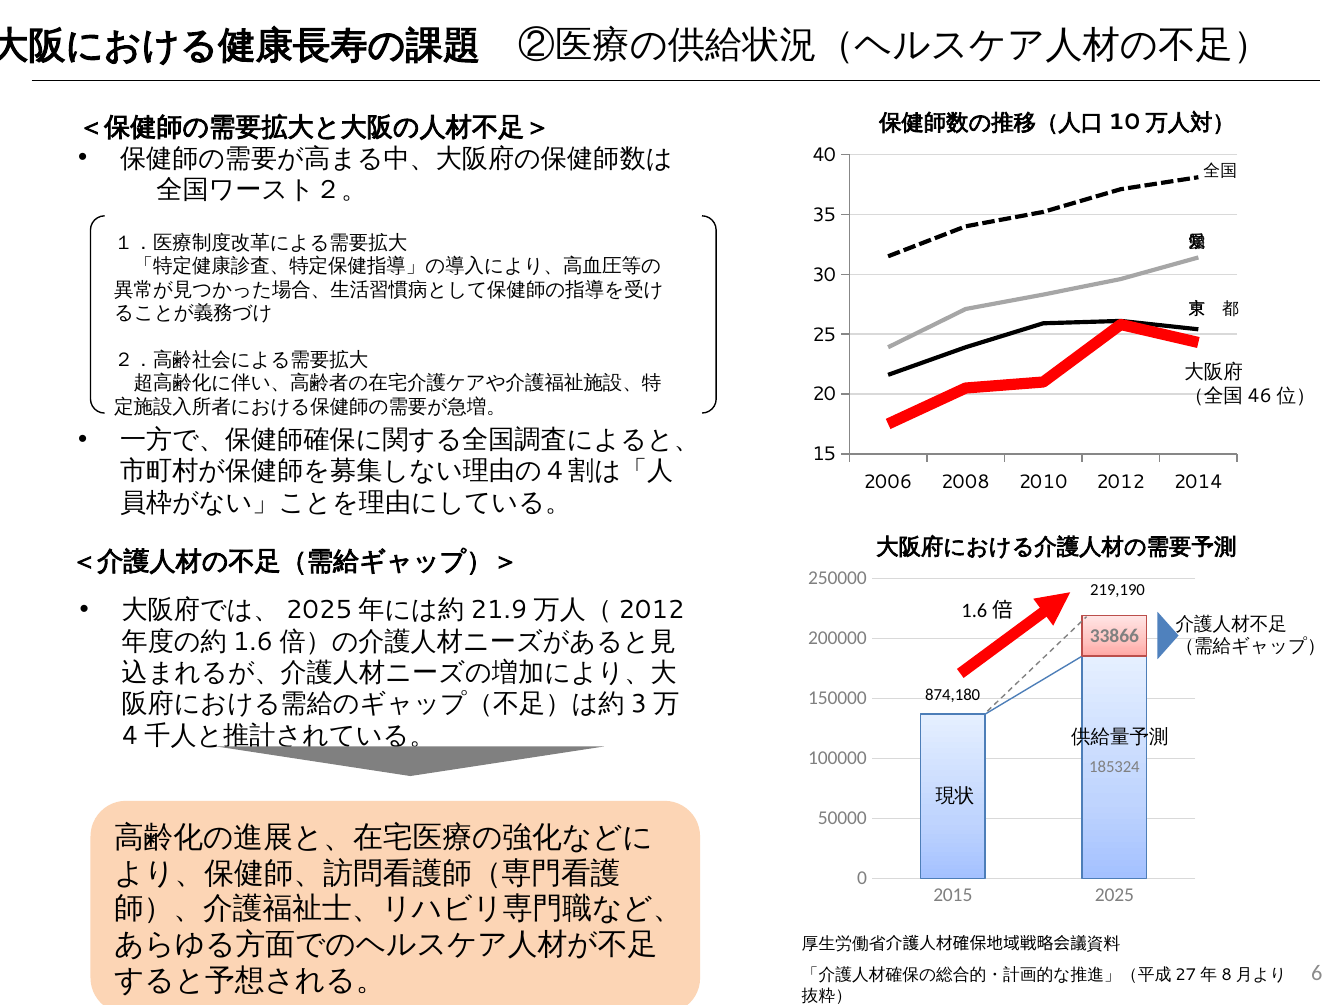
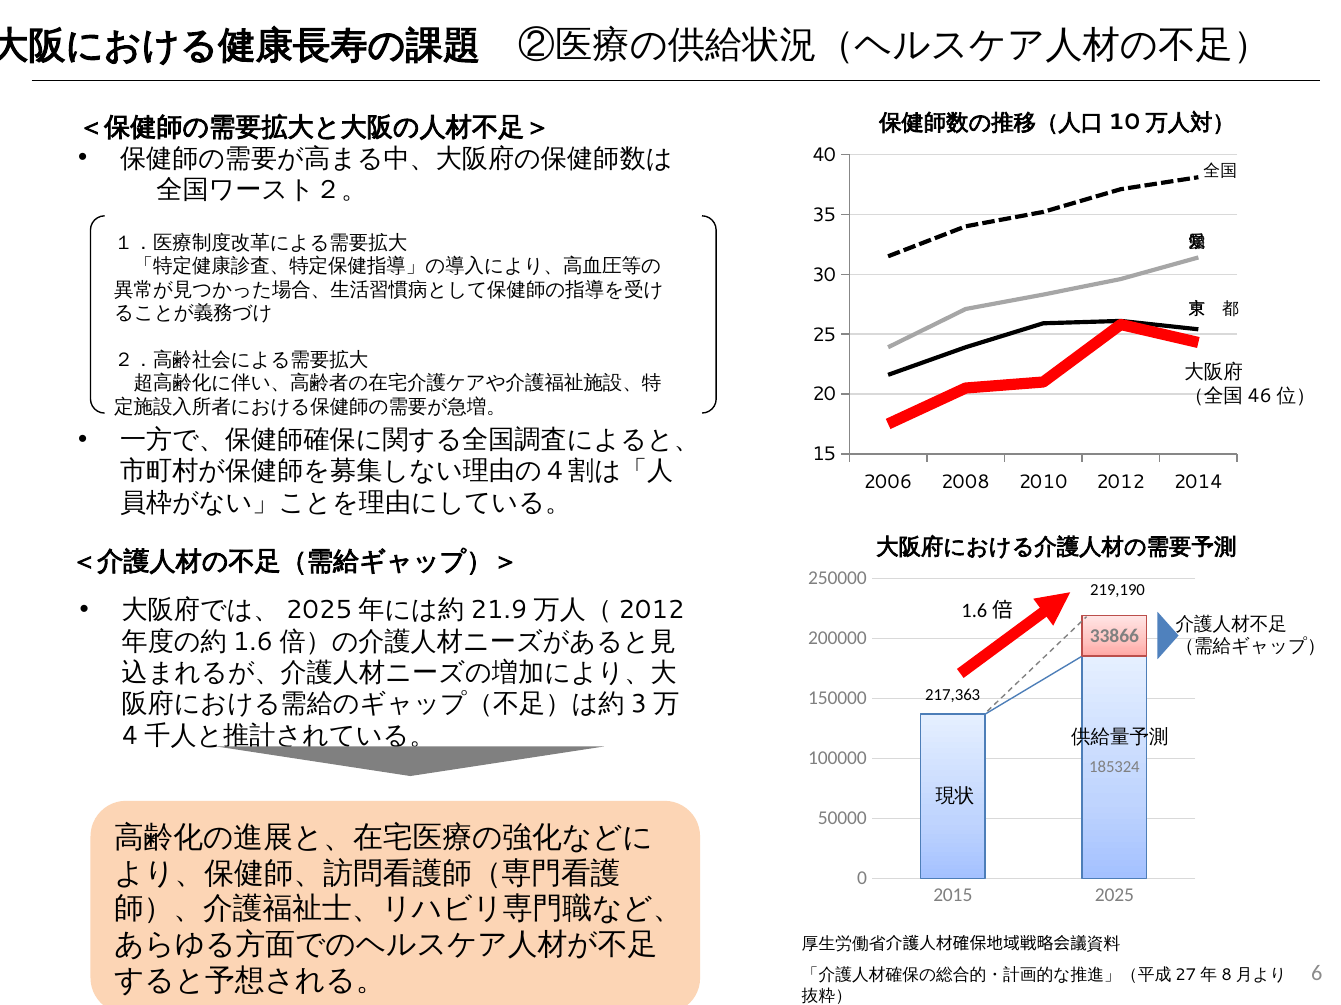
874,180: 874,180 -> 217,363 (953, 696)
